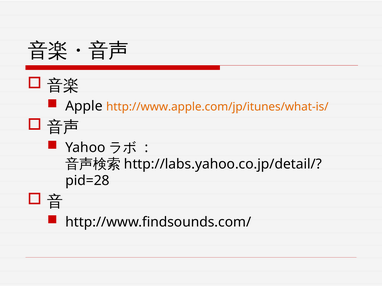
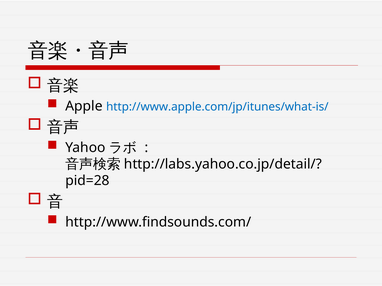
http://www.apple.com/jp/itunes/what-is/ colour: orange -> blue (217, 107)
